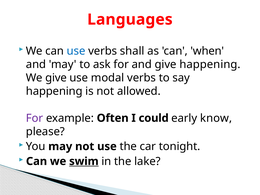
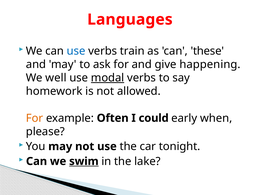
shall: shall -> train (132, 51)
when: when -> these (207, 51)
We give: give -> well (56, 78)
modal underline: none -> present (108, 78)
happening: happening -> homework (54, 91)
For colour: purple -> orange (35, 118)
know: know -> when (216, 118)
